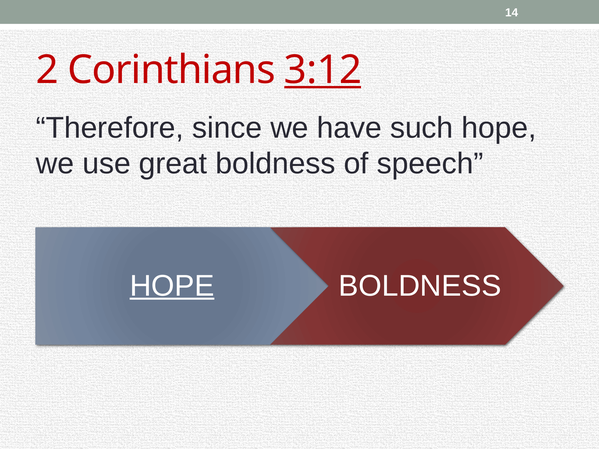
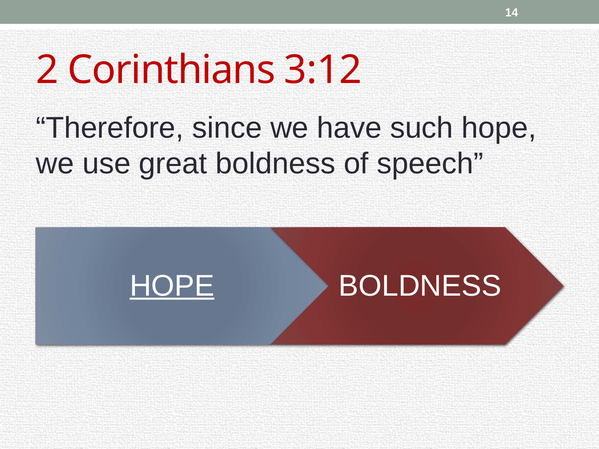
3:12 underline: present -> none (323, 70)
